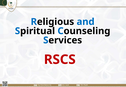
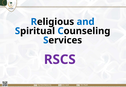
RSCS colour: red -> purple (60, 60)
